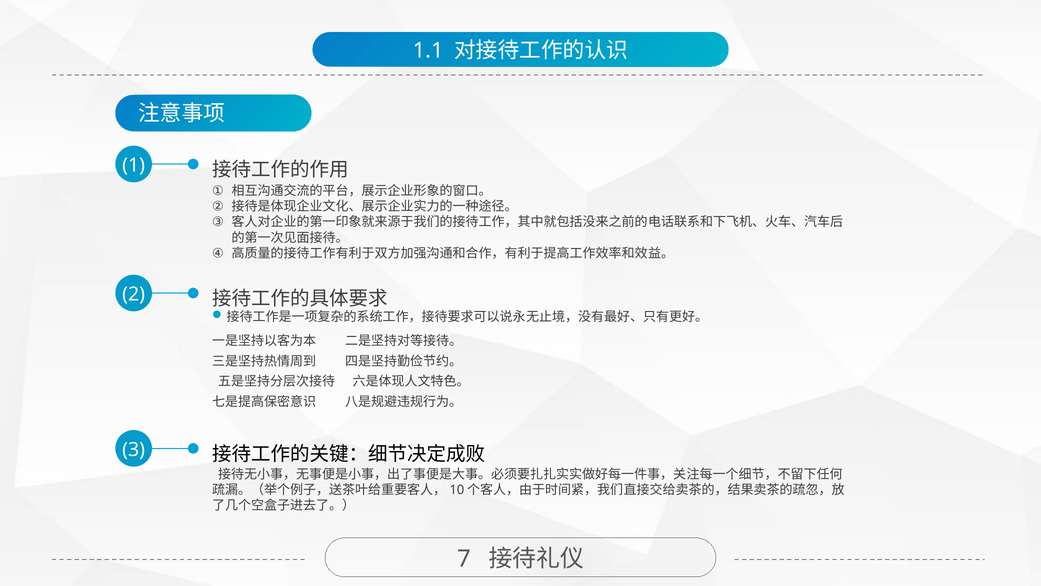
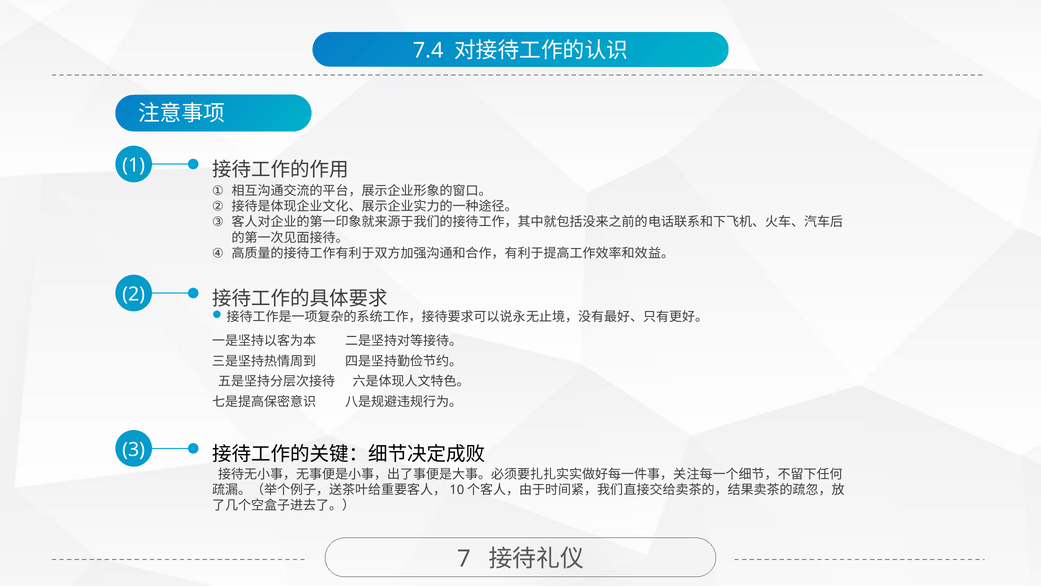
1.1: 1.1 -> 7.4 (428, 51)
